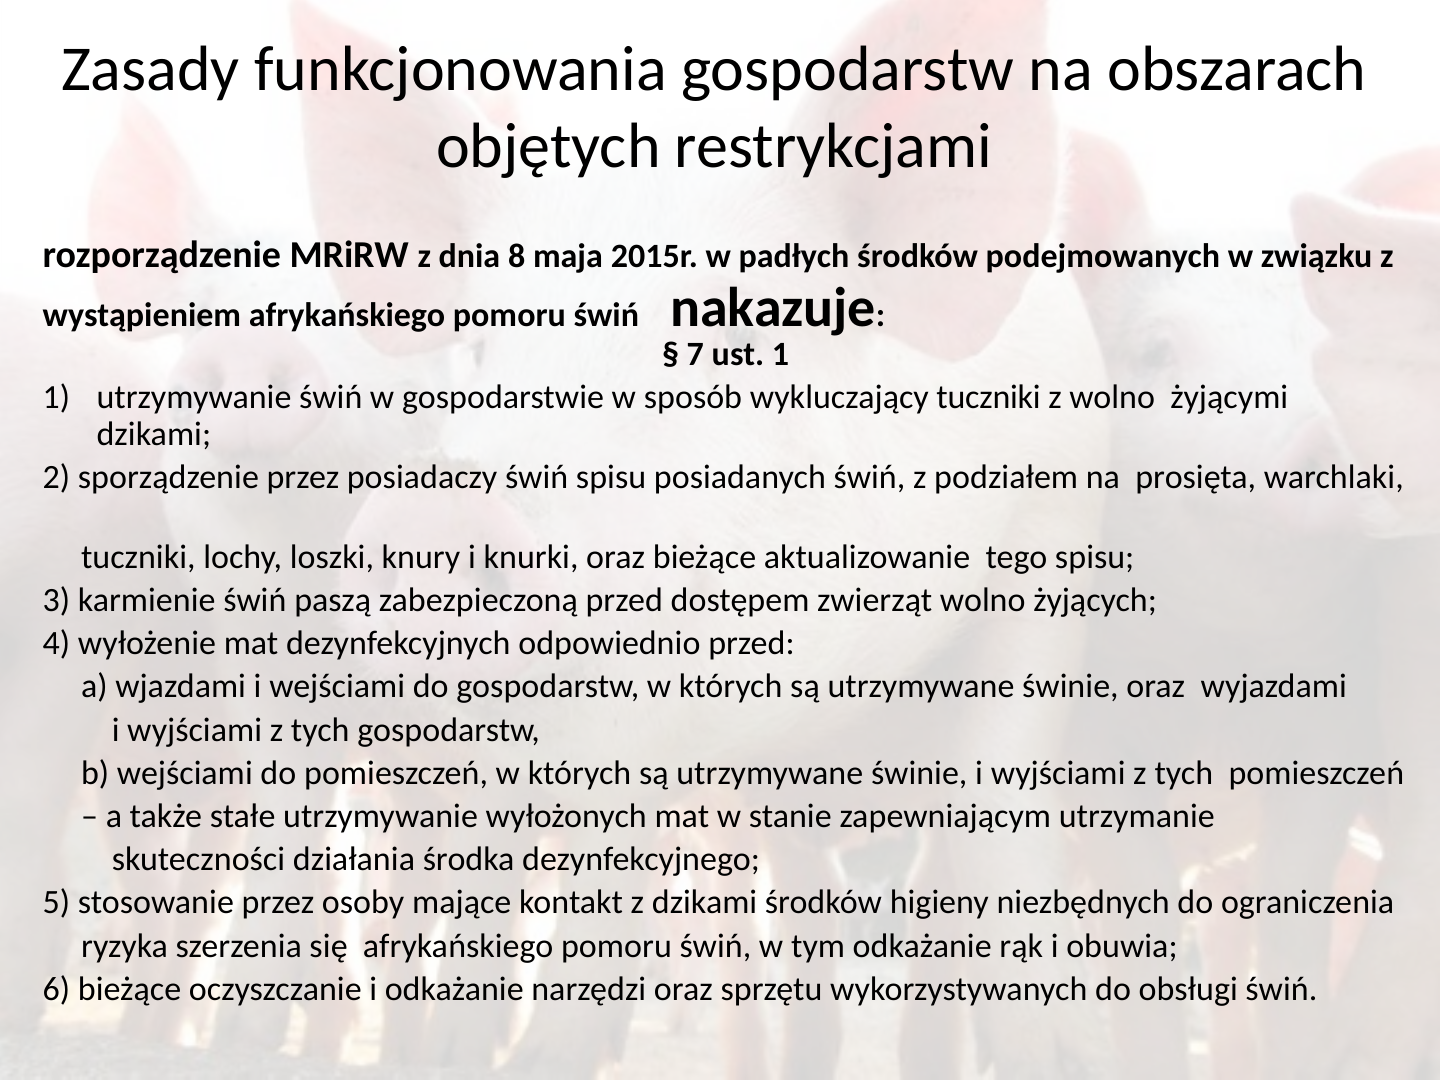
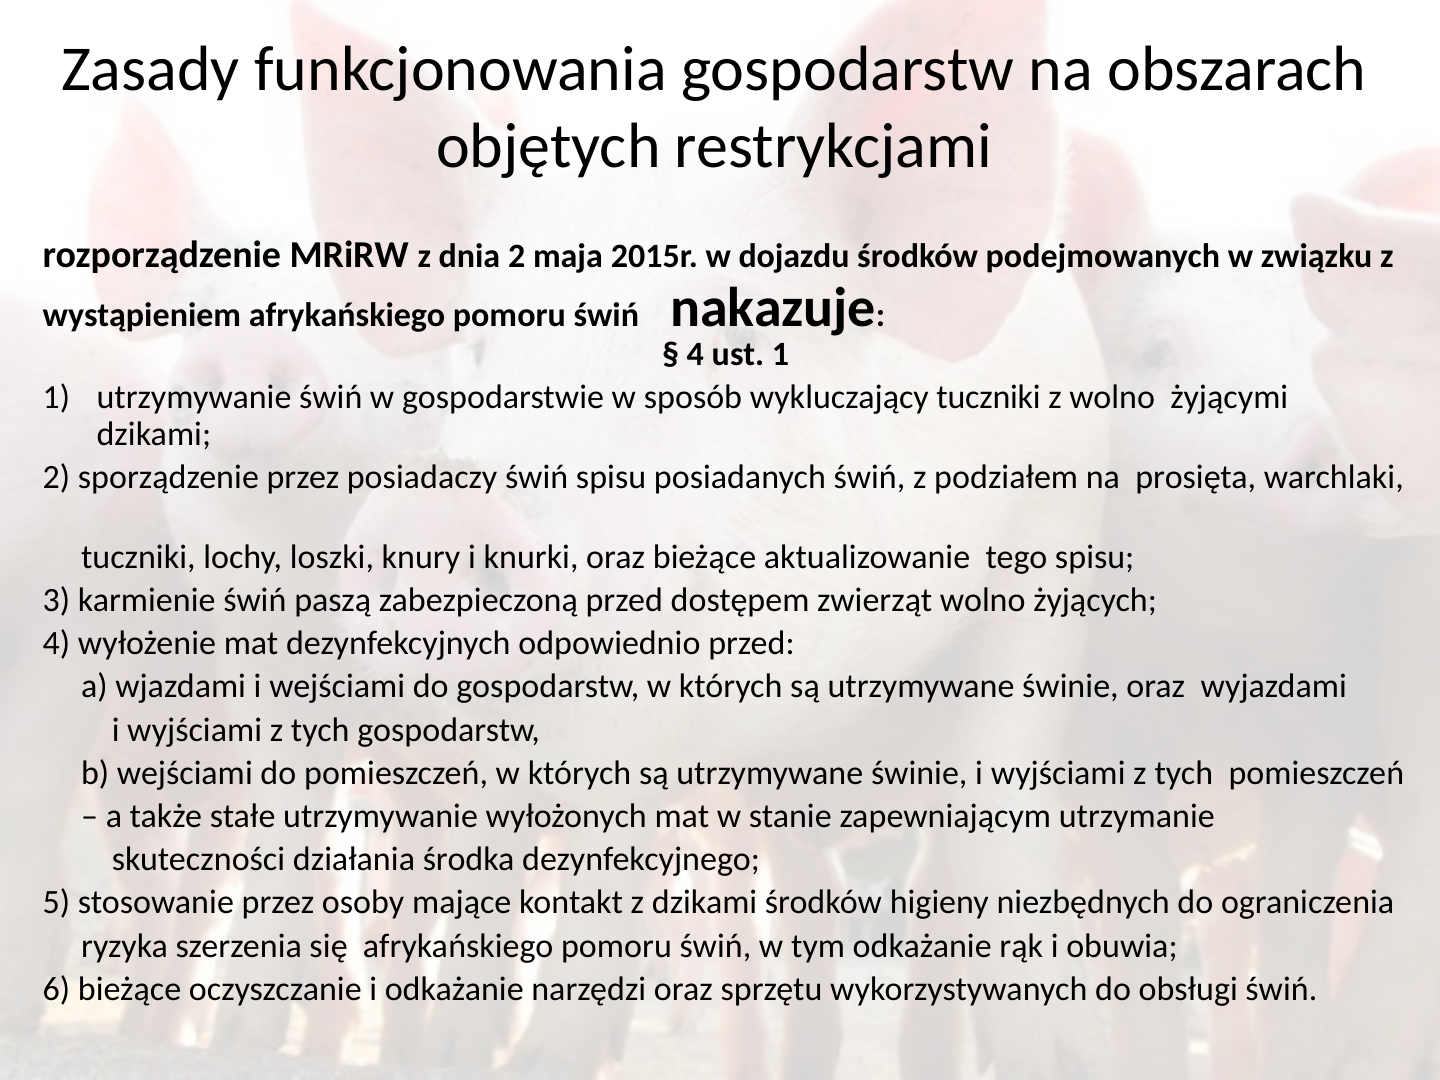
dnia 8: 8 -> 2 (517, 256)
padłych: padłych -> dojazdu (794, 256)
7: 7 -> 4 (695, 354)
